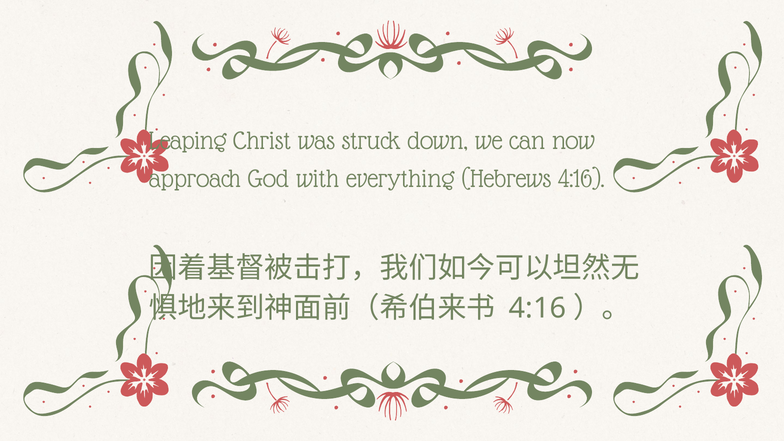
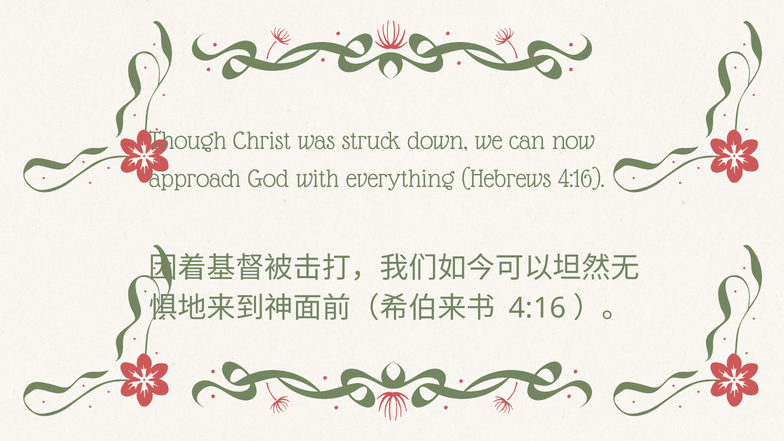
Leaping: Leaping -> Though (188, 140)
